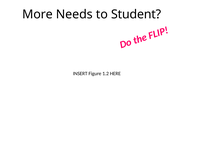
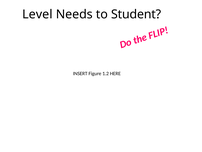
More: More -> Level (37, 14)
